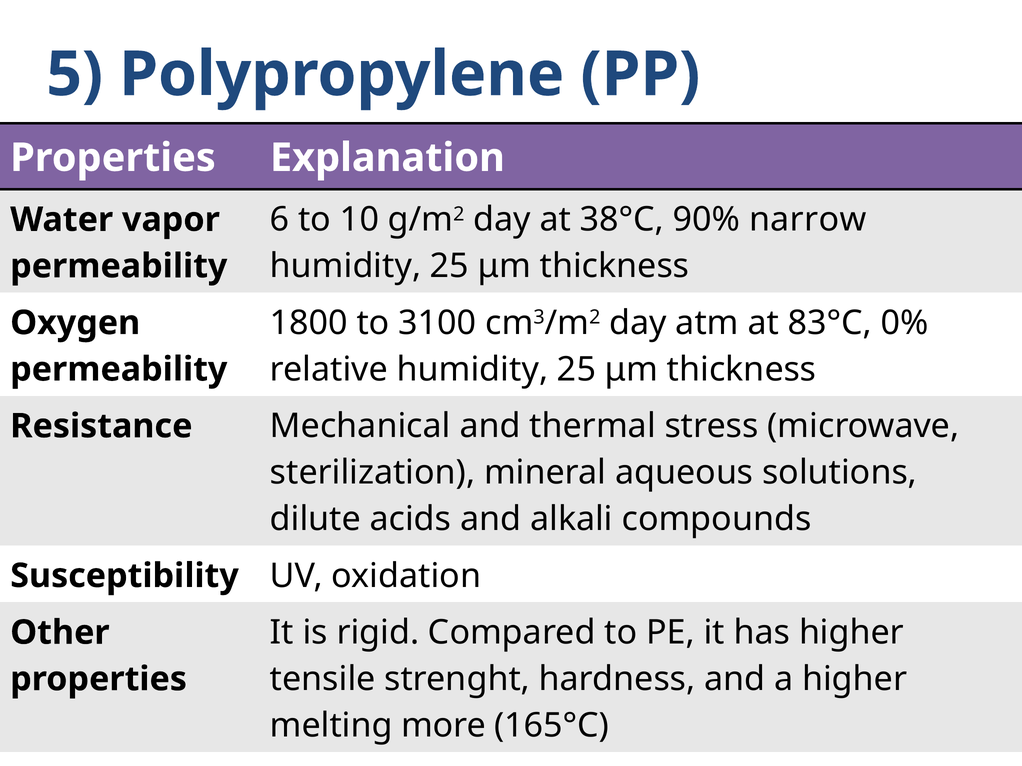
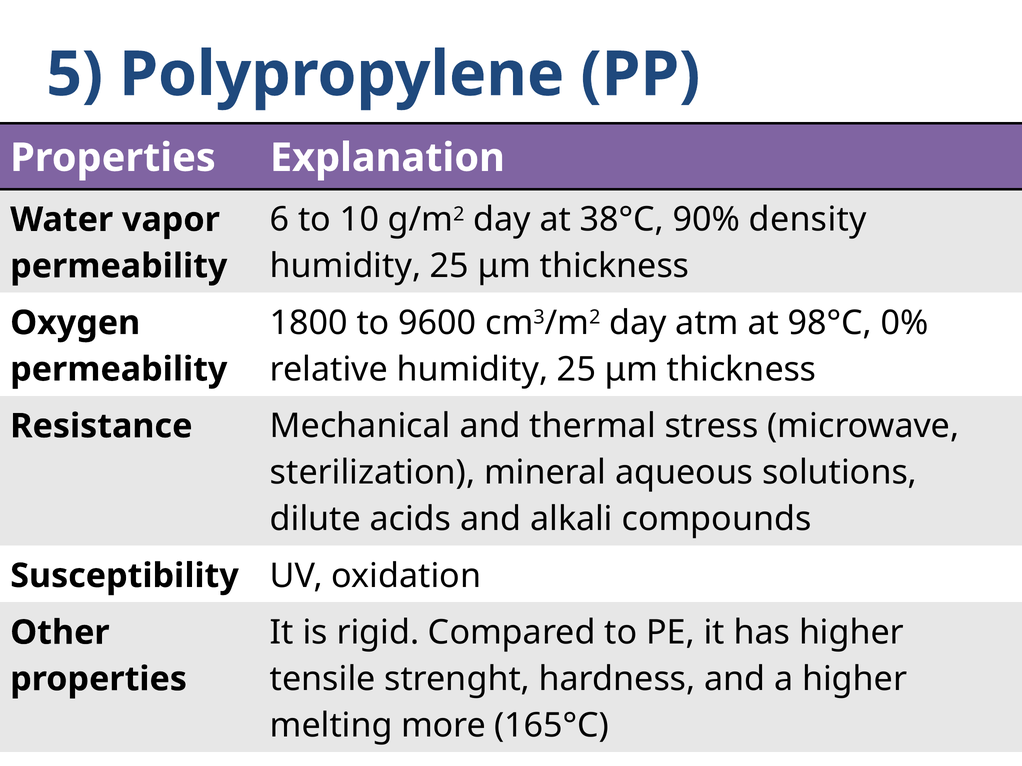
narrow: narrow -> density (808, 220)
3100: 3100 -> 9600 (437, 323)
83°C: 83°C -> 98°C (830, 323)
